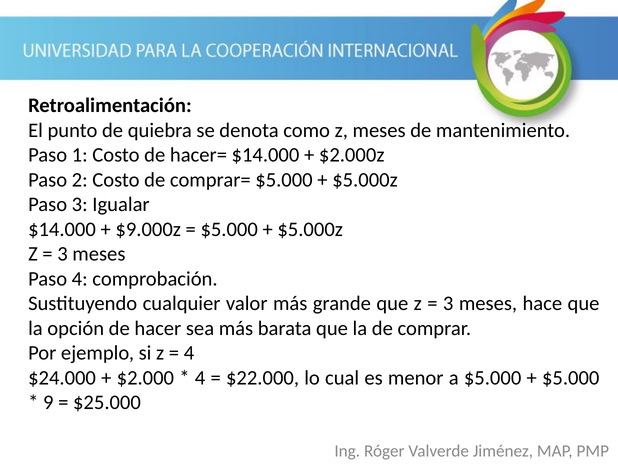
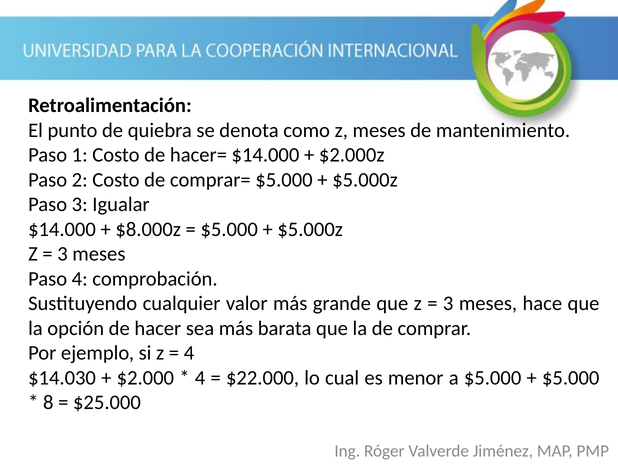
$9.000z: $9.000z -> $8.000z (148, 229)
$24.000: $24.000 -> $14.030 (62, 377)
9: 9 -> 8 (48, 402)
